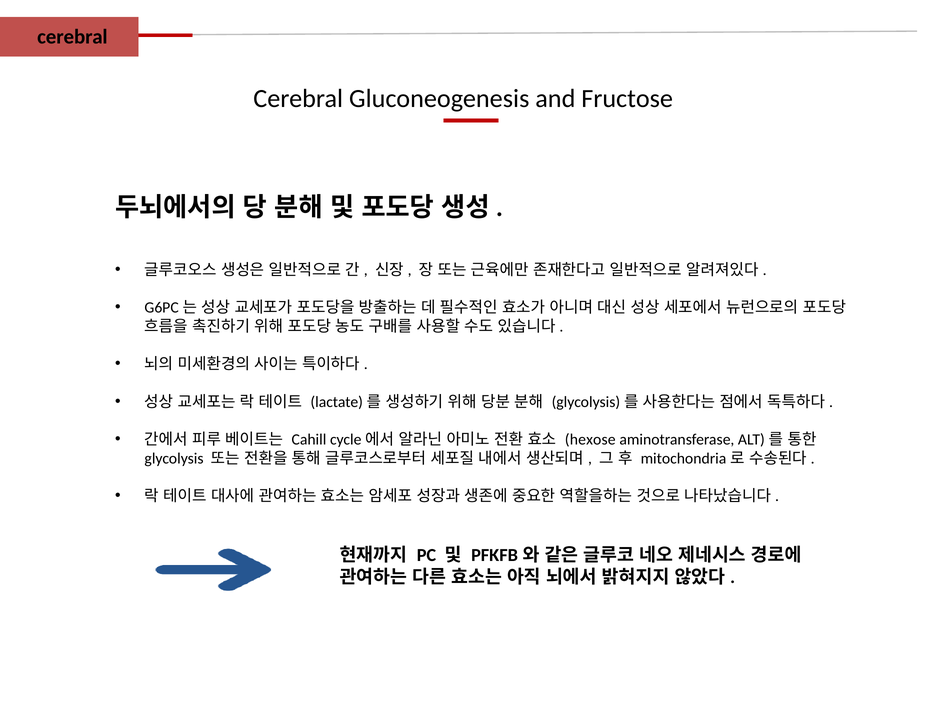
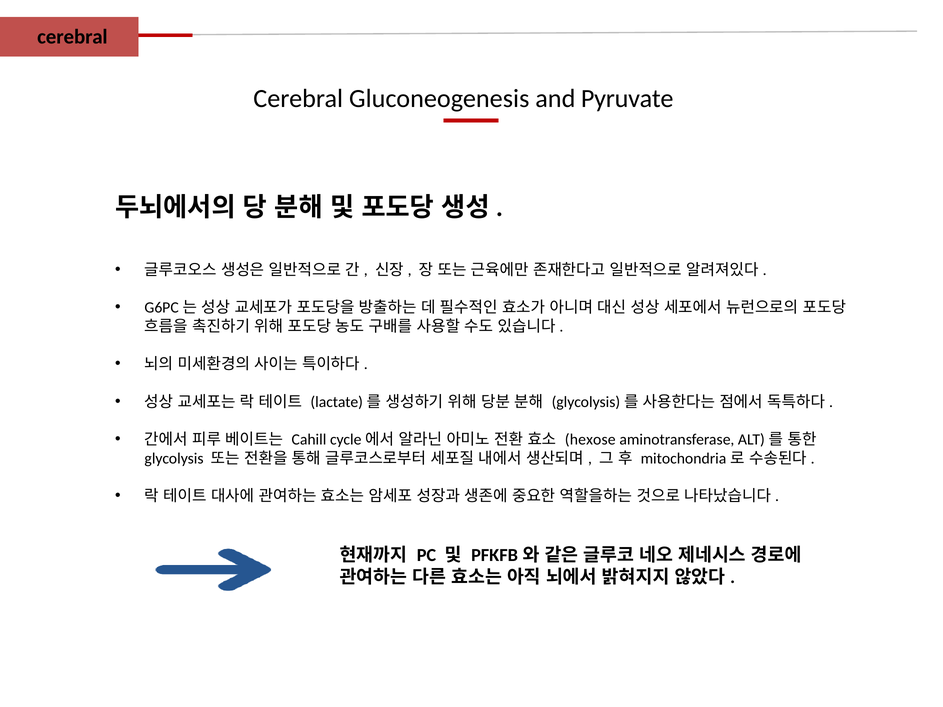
Fructose: Fructose -> Pyruvate (627, 98)
